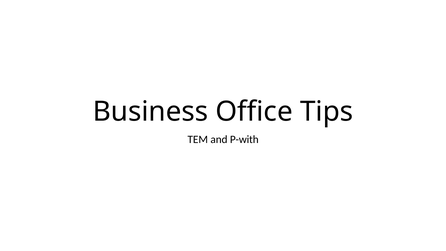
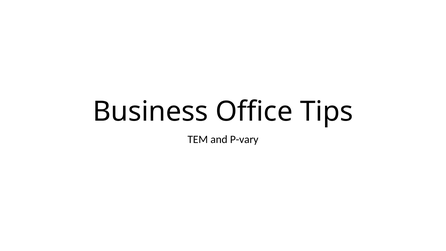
P-with: P-with -> P-vary (244, 139)
